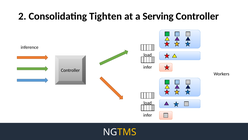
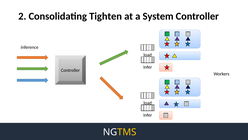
Serving: Serving -> System (158, 16)
